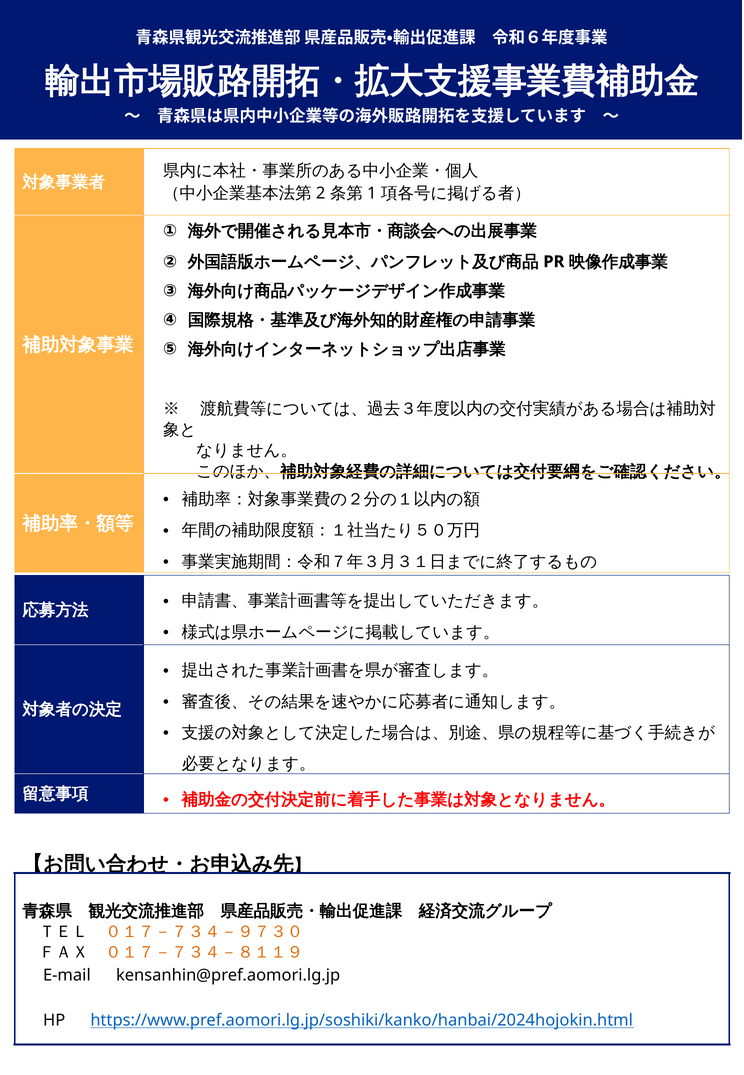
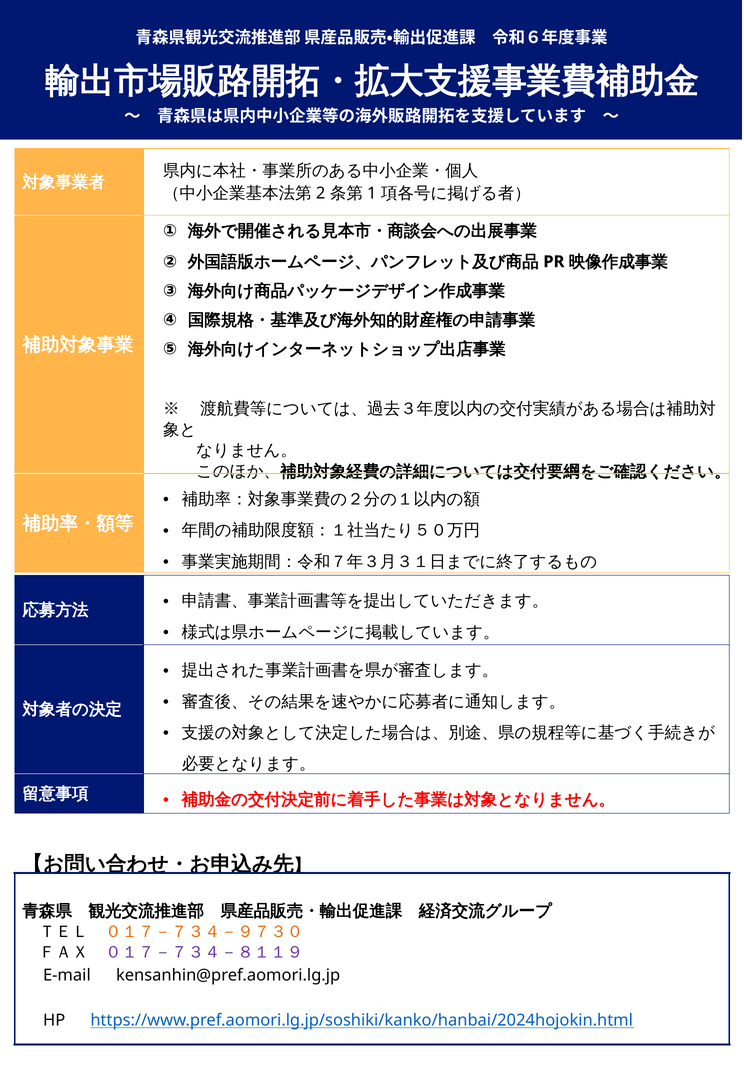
０１７－７３４－８１１９ colour: orange -> purple (204, 952)
